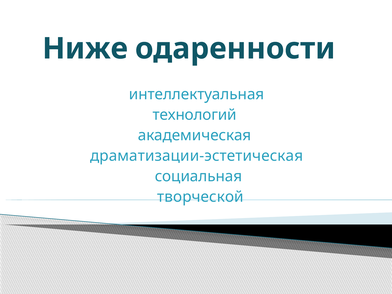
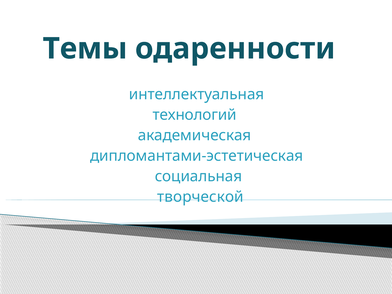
Ниже: Ниже -> Темы (85, 49)
драматизации-эстетическая: драматизации-эстетическая -> дипломантами-эстетическая (197, 156)
